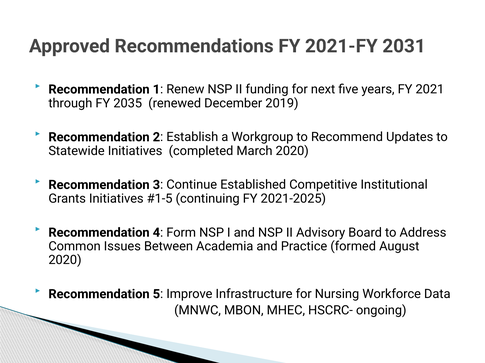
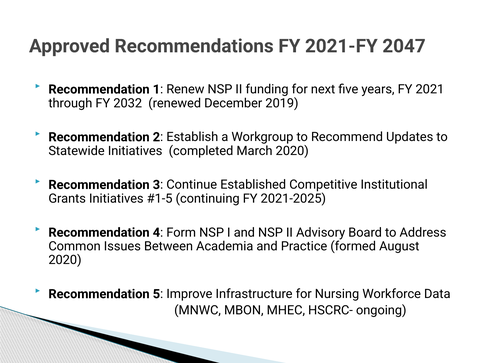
2031: 2031 -> 2047 (404, 46)
2035: 2035 -> 2032 (128, 103)
